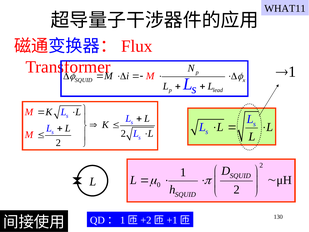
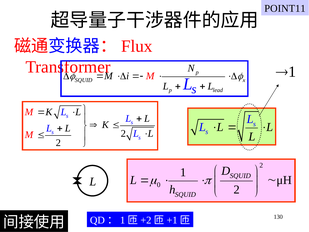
WHAT11: WHAT11 -> POINT11 (285, 8)
